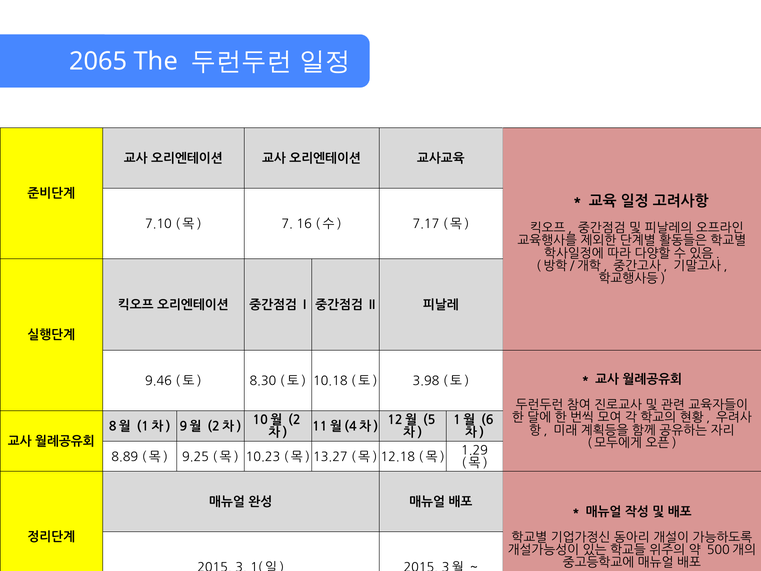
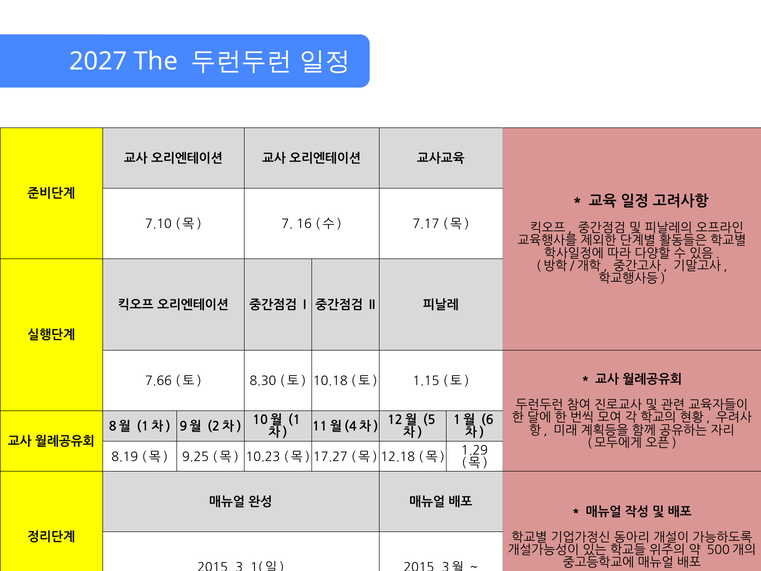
2065: 2065 -> 2027 (98, 61)
9.46: 9.46 -> 7.66 (158, 381)
3.98: 3.98 -> 1.15 (426, 381)
2: 2 -> 1 (294, 420)
8.89: 8.89 -> 8.19 (125, 457)
13.27: 13.27 -> 17.27 (330, 457)
